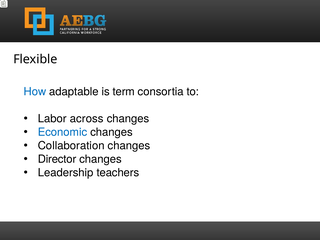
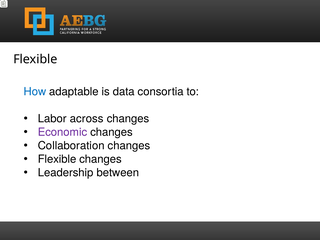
term: term -> data (124, 92)
Economic colour: blue -> purple (62, 132)
Director: Director -> Flexible (57, 159)
teachers: teachers -> between (118, 173)
